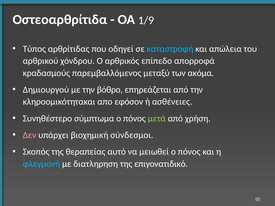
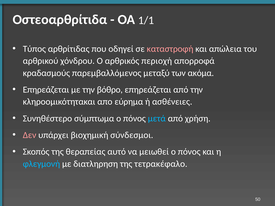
1/9: 1/9 -> 1/1 (146, 20)
καταστροφή colour: light blue -> pink (170, 49)
επίπεδο: επίπεδο -> περιοχή (157, 61)
Δημιουργού: Δημιουργού -> Επηρεάζεται (46, 90)
εφόσον: εφόσον -> εύρημα (129, 102)
μετά colour: light green -> light blue (157, 119)
επιγονατιδικό: επιγονατιδικό -> τετρακέφαλο (161, 164)
